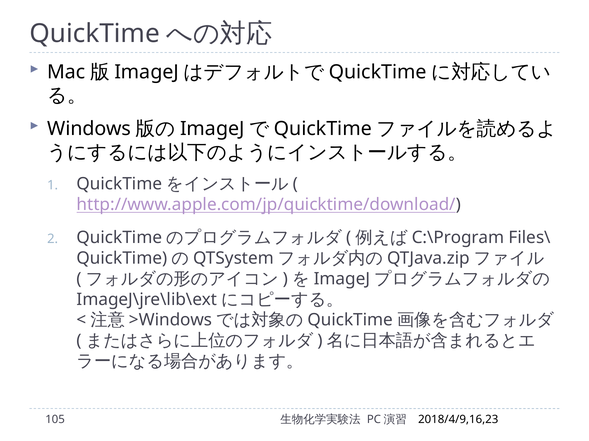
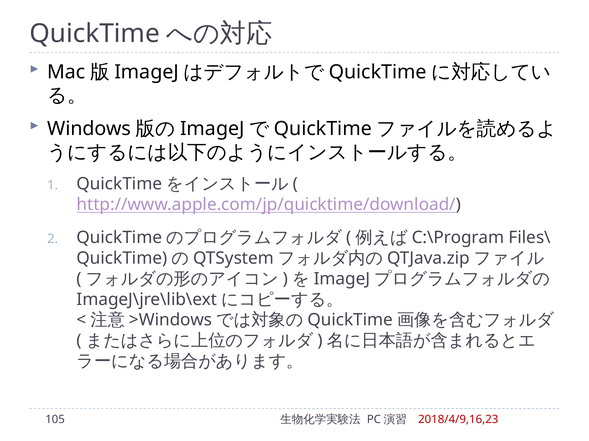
2018/4/9,16,23 colour: black -> red (458, 420)
